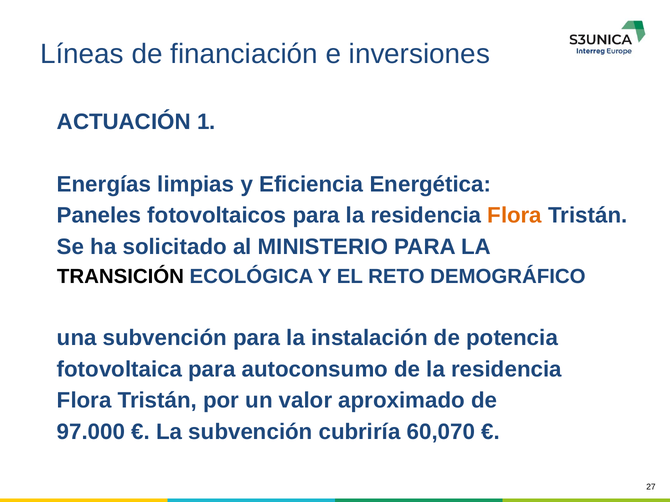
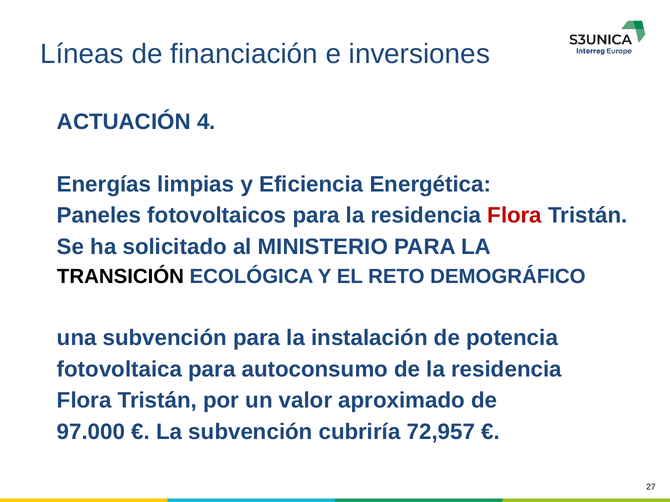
1: 1 -> 4 (206, 122)
Flora colour: orange -> red (515, 216)
60,070: 60,070 -> 72,957 (441, 432)
